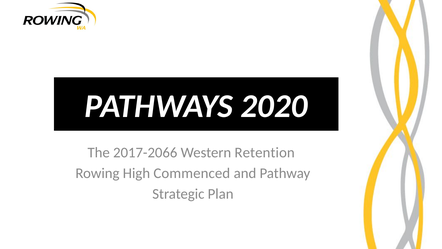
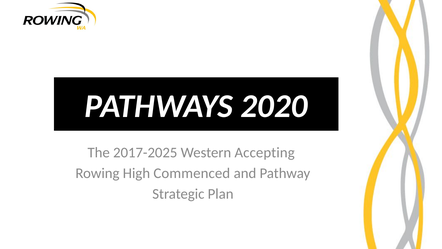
2017-2066: 2017-2066 -> 2017-2025 (145, 152)
Retention: Retention -> Accepting (265, 152)
